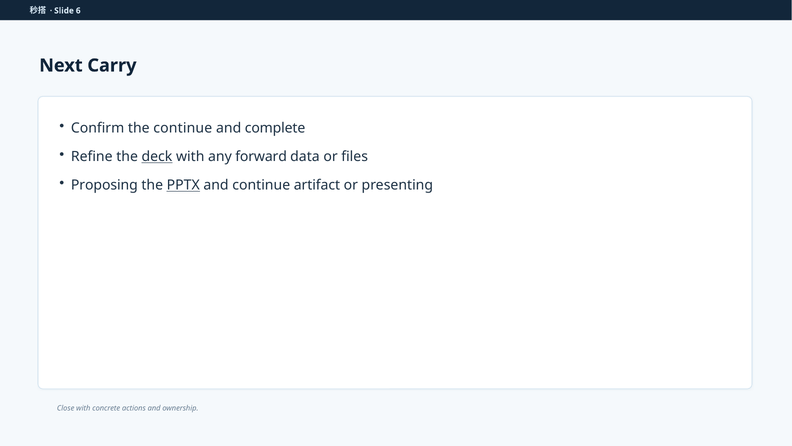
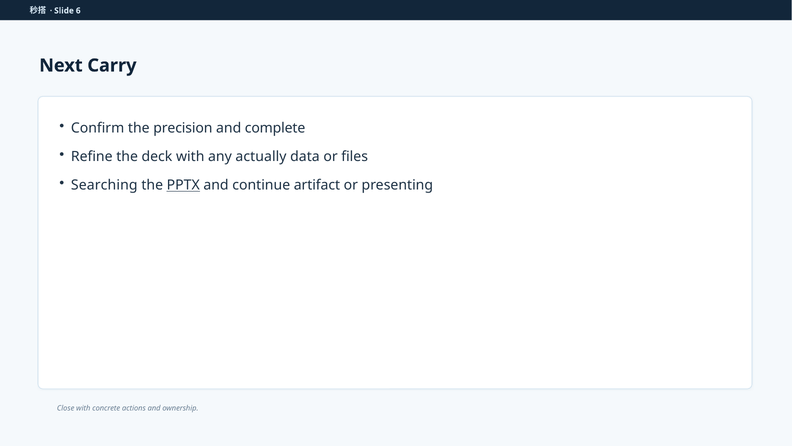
the continue: continue -> precision (183, 128)
deck underline: present -> none (157, 157)
forward: forward -> actually (261, 157)
Proposing: Proposing -> Searching (104, 185)
